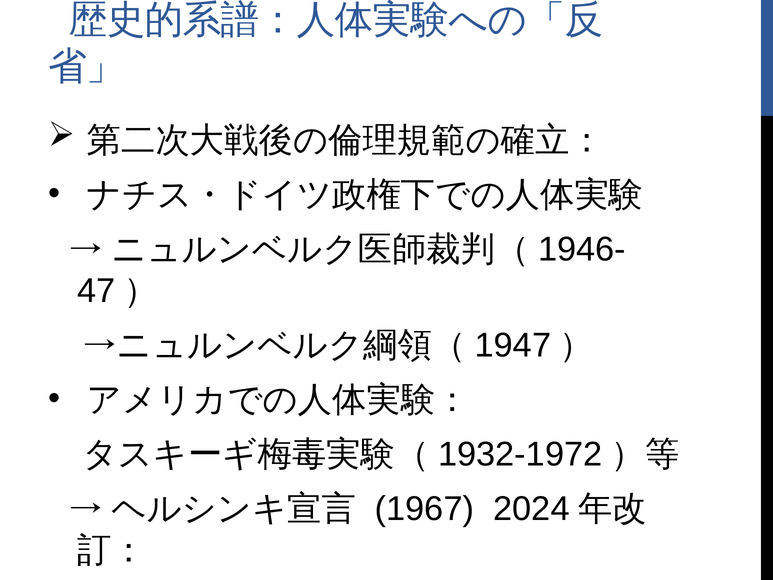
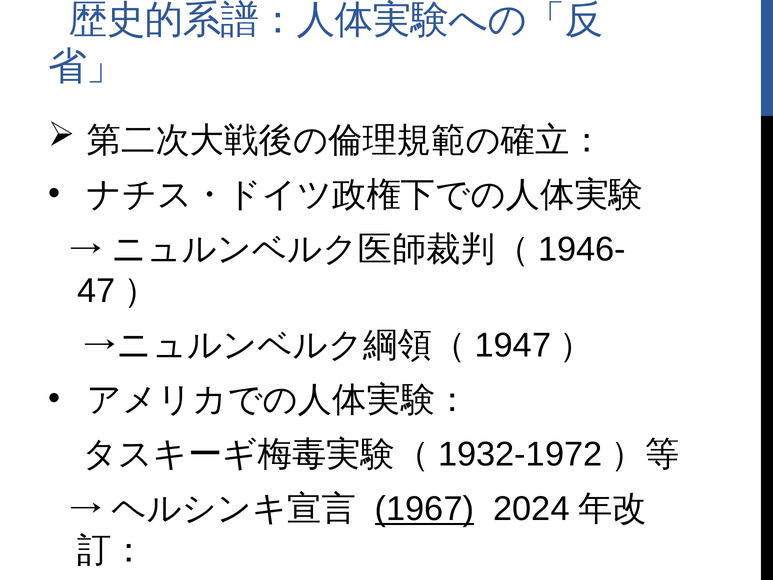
1967 underline: none -> present (424, 509)
